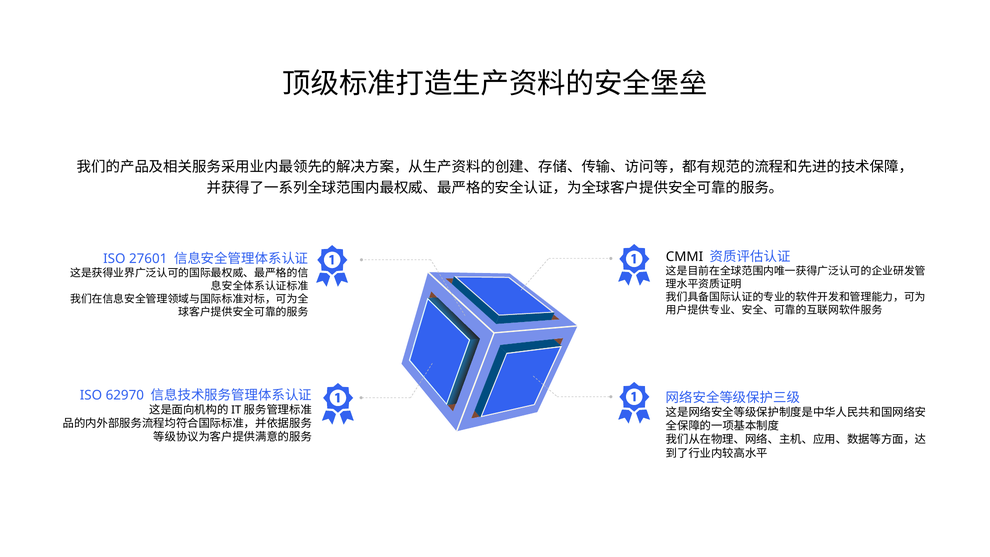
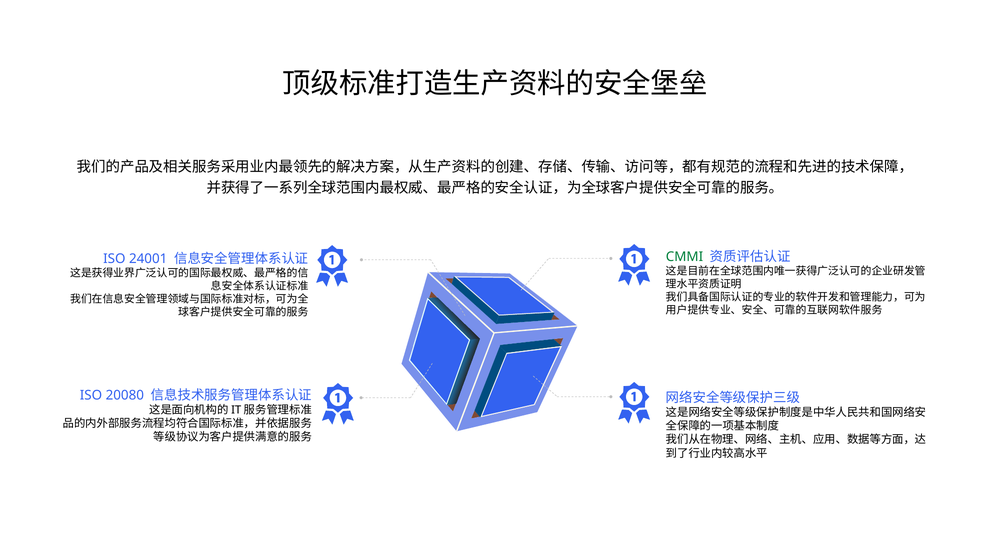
CMMI colour: black -> green (685, 257)
27601: 27601 -> 24001 (148, 259)
62970: 62970 -> 20080 (125, 395)
